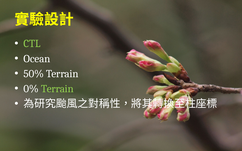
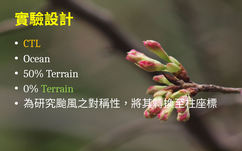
CTL colour: light green -> yellow (32, 44)
